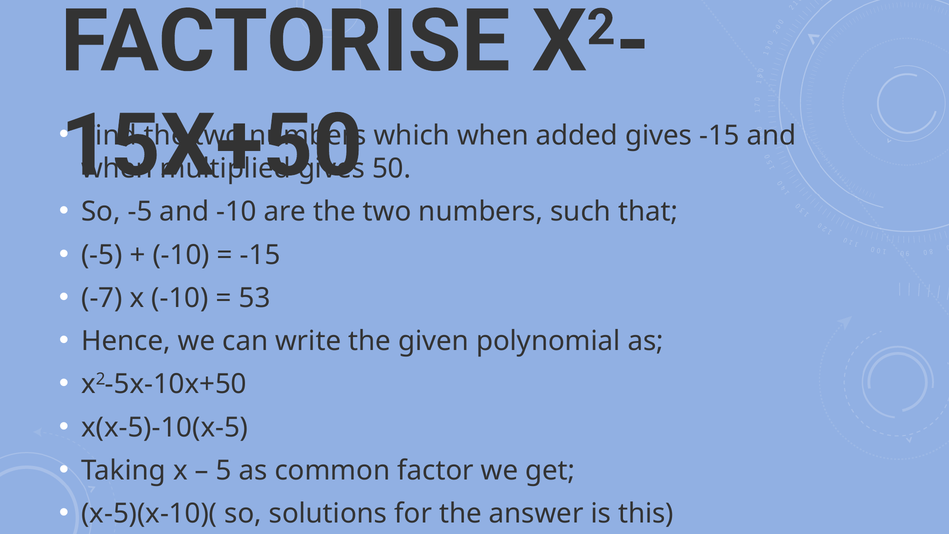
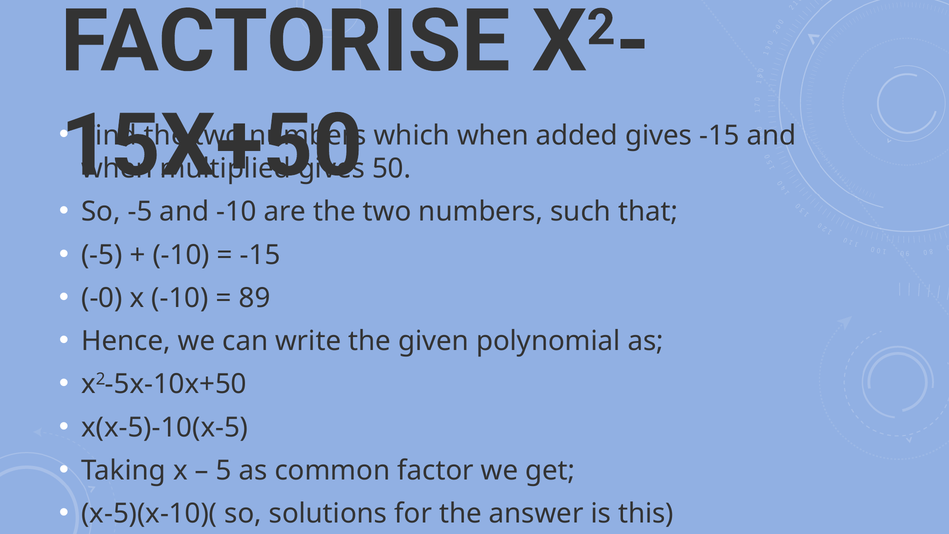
-7: -7 -> -0 (102, 298)
53: 53 -> 89 (255, 298)
